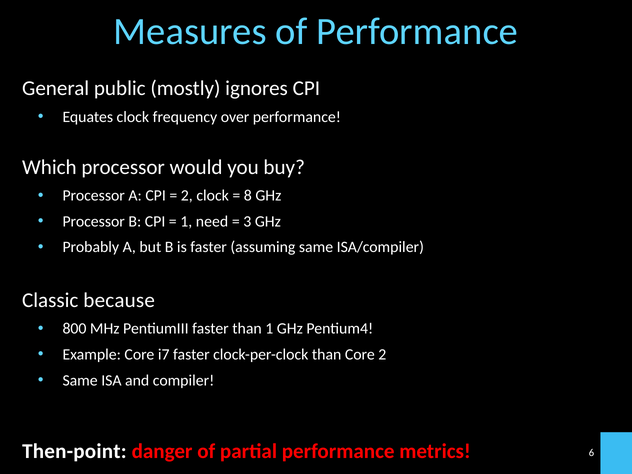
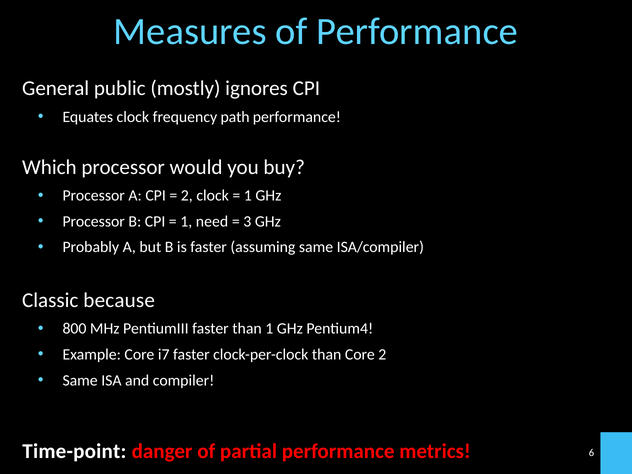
over: over -> path (235, 117)
8: 8 -> 1 (248, 196)
Then-point: Then-point -> Time-point (74, 452)
